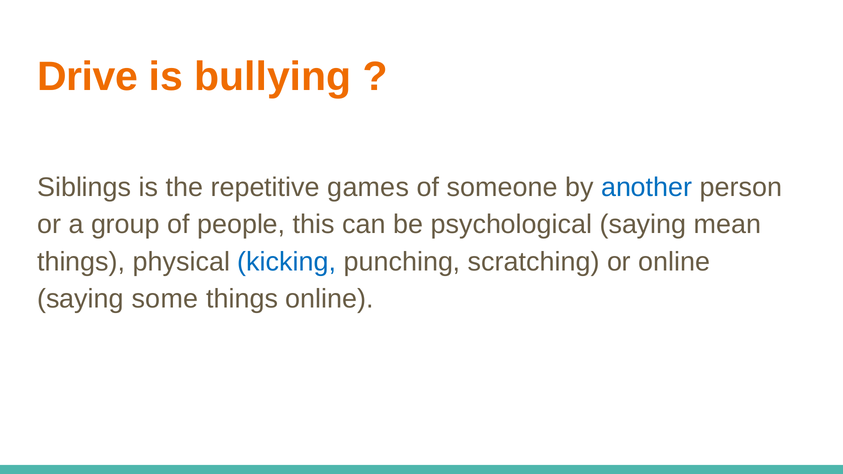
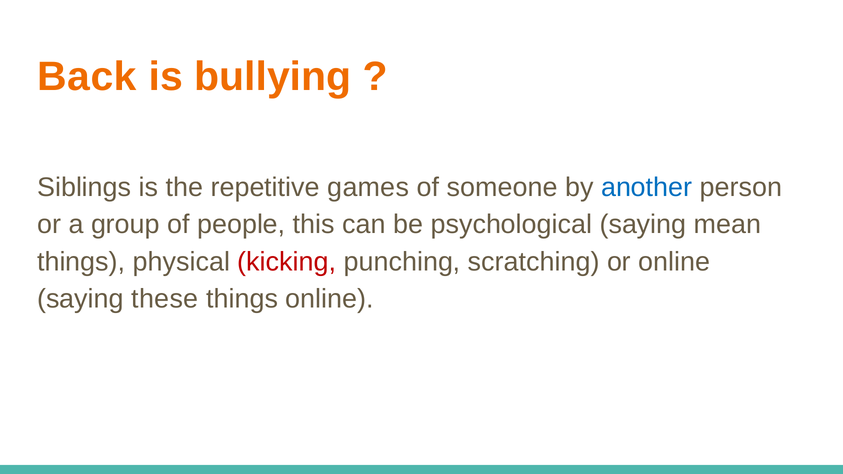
Drive: Drive -> Back (87, 77)
kicking colour: blue -> red (287, 262)
some: some -> these (165, 299)
